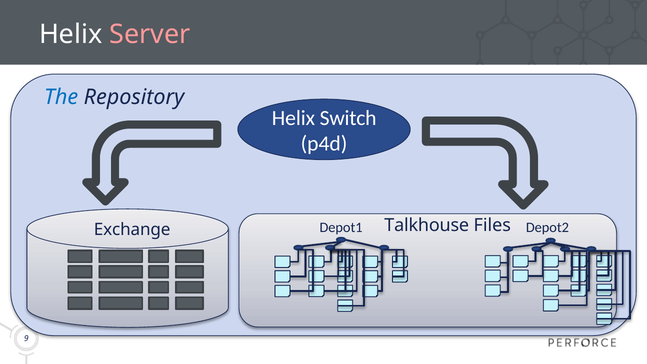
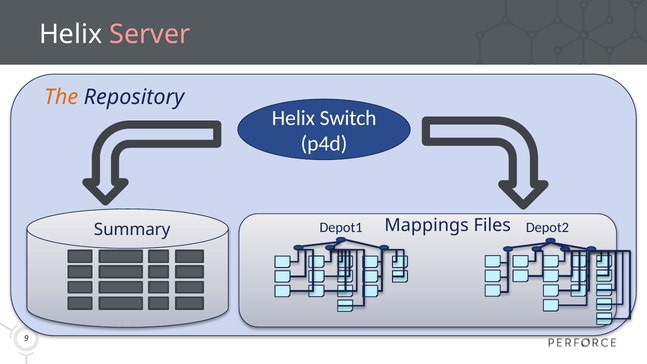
The colour: blue -> orange (61, 97)
Talkhouse: Talkhouse -> Mappings (427, 225)
Exchange: Exchange -> Summary (132, 229)
